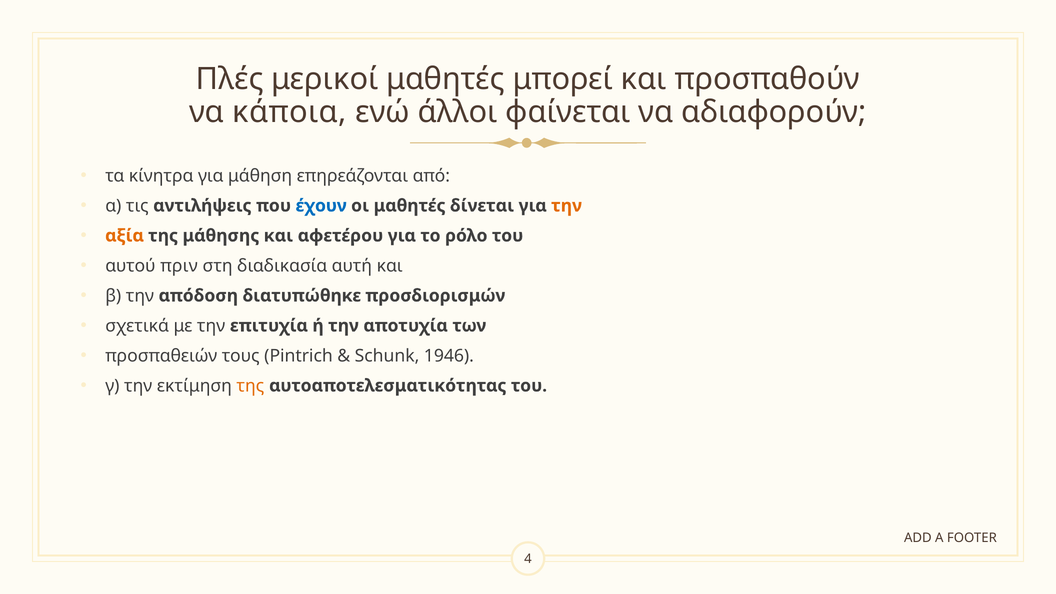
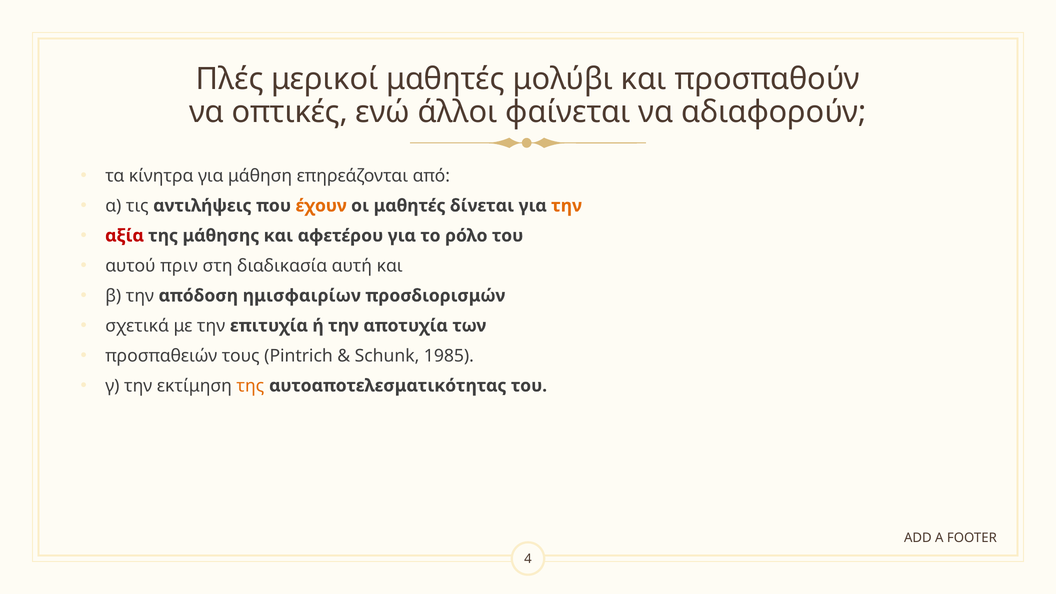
μπορεί: μπορεί -> μολύβι (563, 79)
κάποια: κάποια -> οπτικές (290, 112)
έχουν colour: blue -> orange (321, 206)
αξία colour: orange -> red (125, 236)
διατυπώθηκε: διατυπώθηκε -> ημισφαιρίων (302, 296)
1946: 1946 -> 1985 (449, 356)
